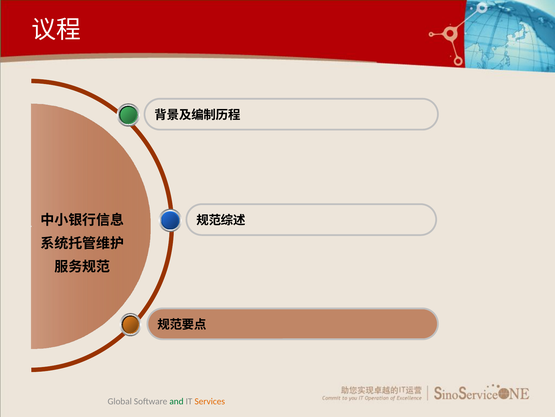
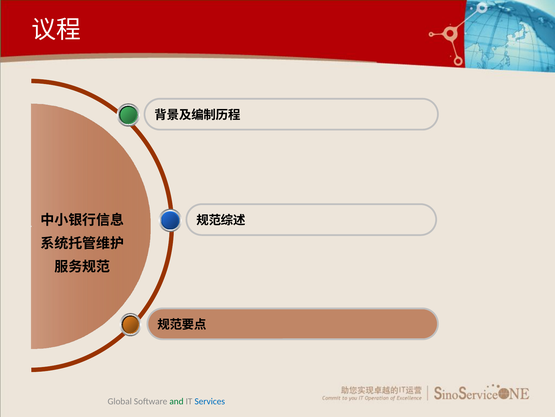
Services colour: orange -> blue (210, 401)
